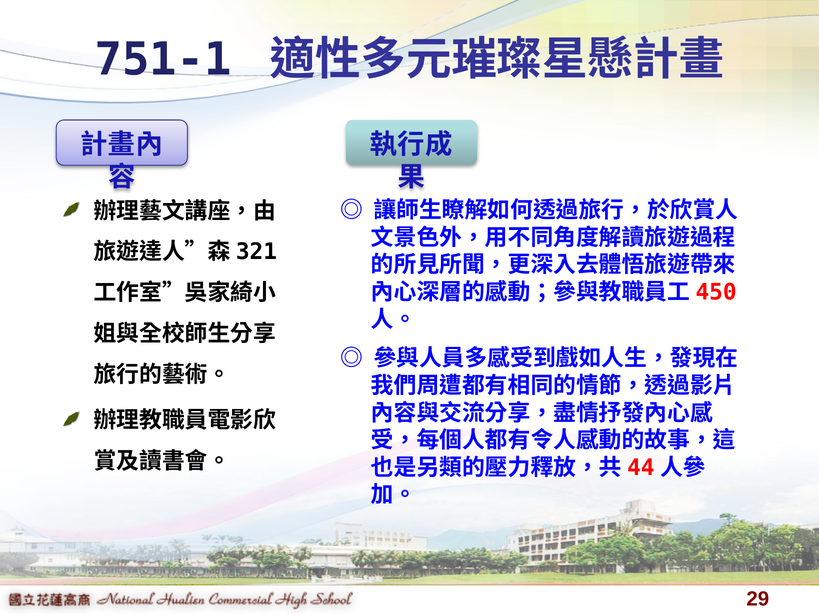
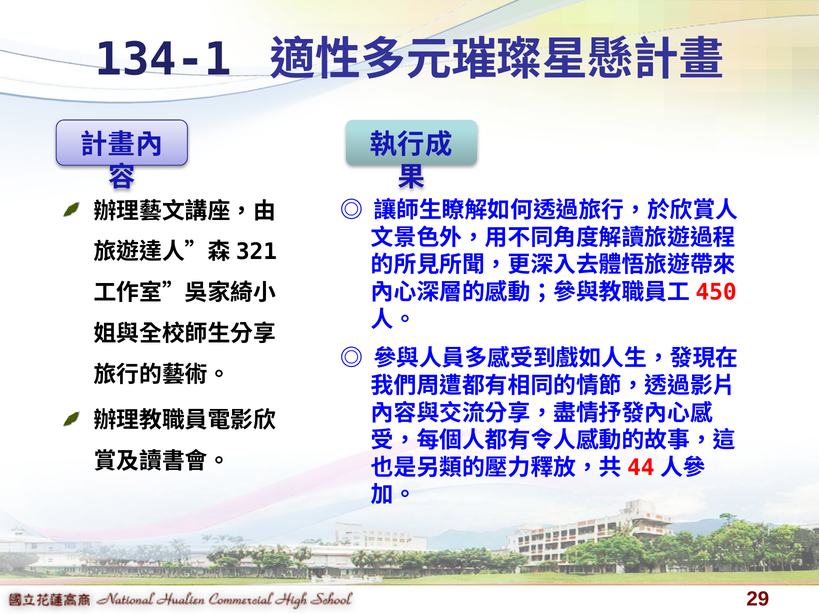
751-1: 751-1 -> 134-1 (163, 60)
